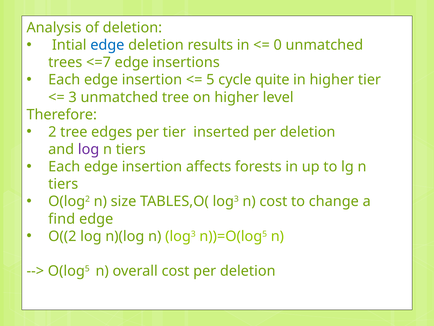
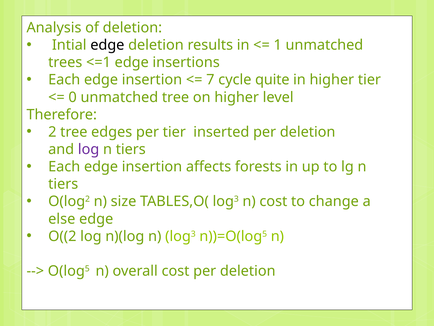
edge colour: blue -> black (107, 45)
0: 0 -> 1 (278, 45)
<=7: <=7 -> <=1 (98, 62)
5: 5 -> 7 (210, 80)
3: 3 -> 0 (73, 97)
find: find -> else (62, 219)
